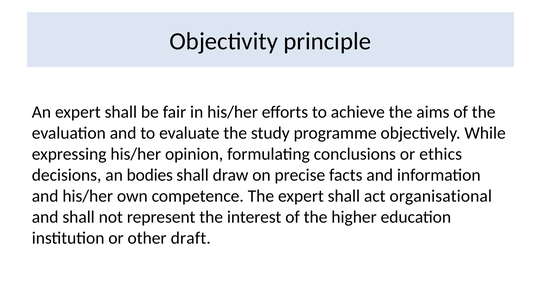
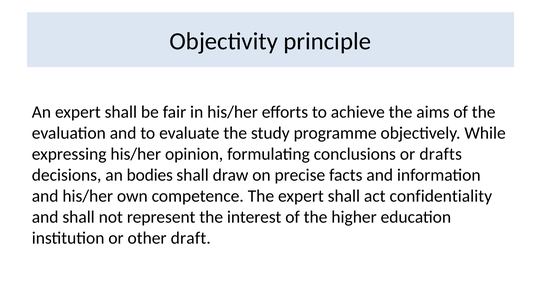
ethics: ethics -> drafts (441, 154)
organisational: organisational -> confidentiality (441, 196)
